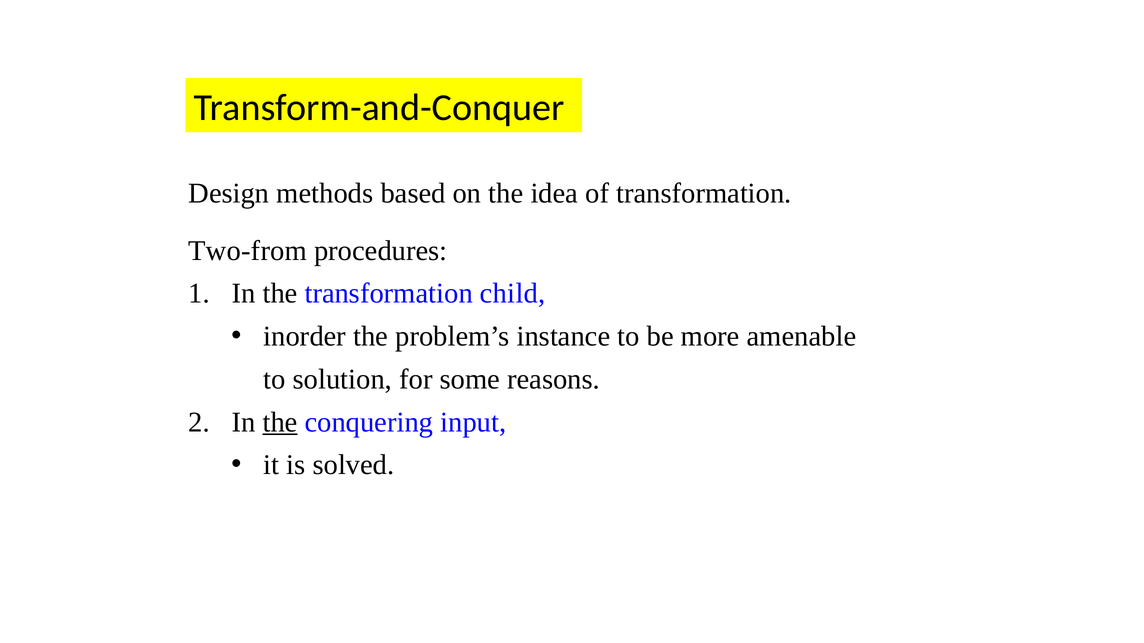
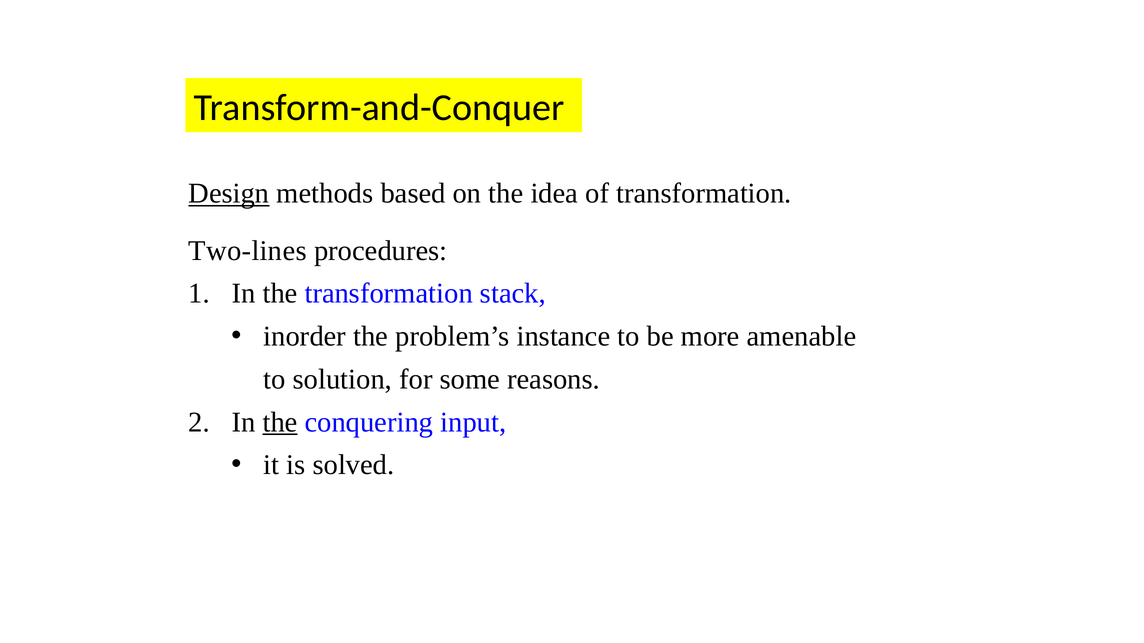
Design underline: none -> present (229, 194)
Two-from: Two-from -> Two-lines (248, 251)
child: child -> stack (513, 294)
